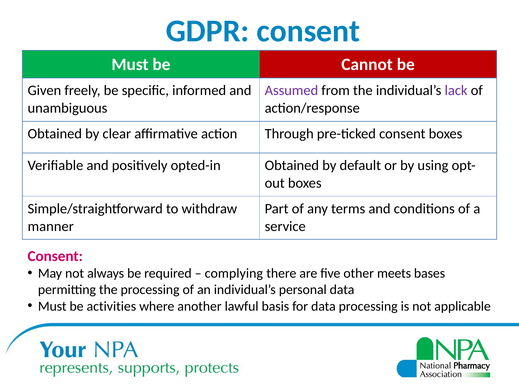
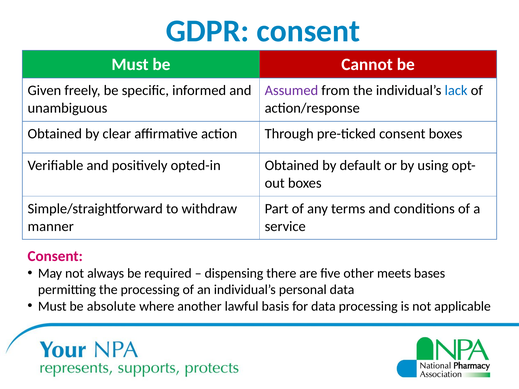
lack colour: purple -> blue (456, 91)
complying: complying -> dispensing (234, 274)
activities: activities -> absolute (111, 306)
